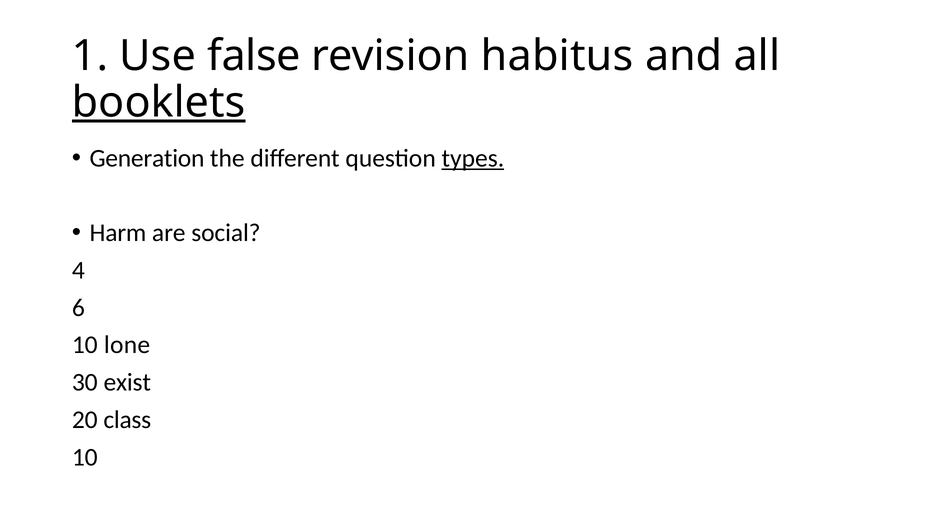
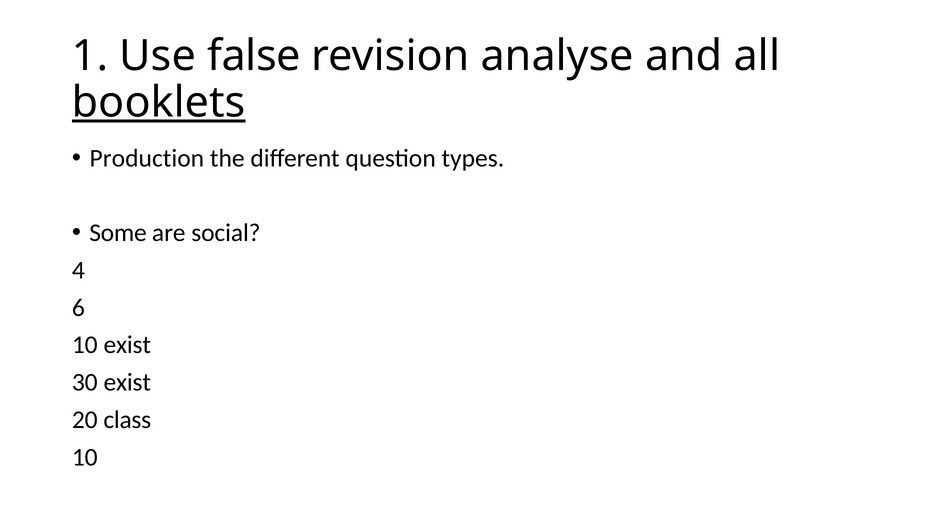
habitus: habitus -> analyse (557, 56)
Generation: Generation -> Production (147, 158)
types underline: present -> none (473, 158)
Harm: Harm -> Some (118, 233)
10 lone: lone -> exist (127, 345)
